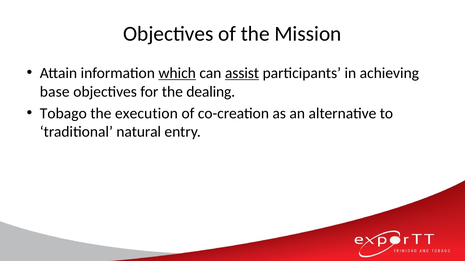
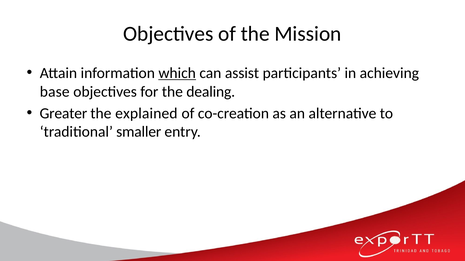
assist underline: present -> none (242, 73)
Tobago: Tobago -> Greater (63, 113)
execution: execution -> explained (146, 113)
natural: natural -> smaller (139, 132)
